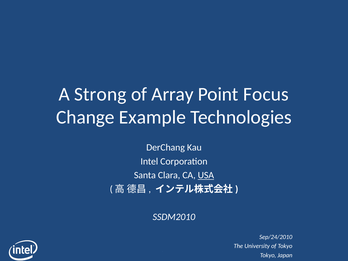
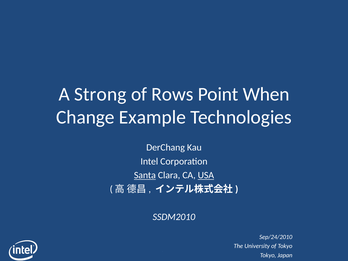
Array: Array -> Rows (172, 94)
Focus: Focus -> When (266, 94)
Santa underline: none -> present (145, 175)
